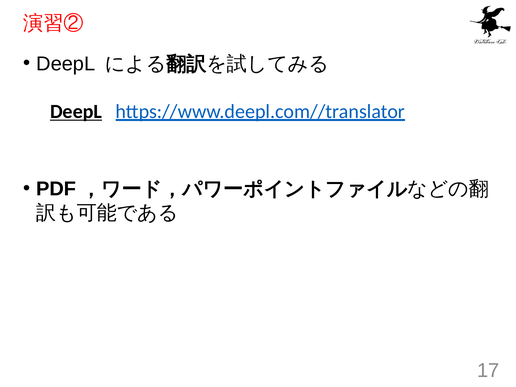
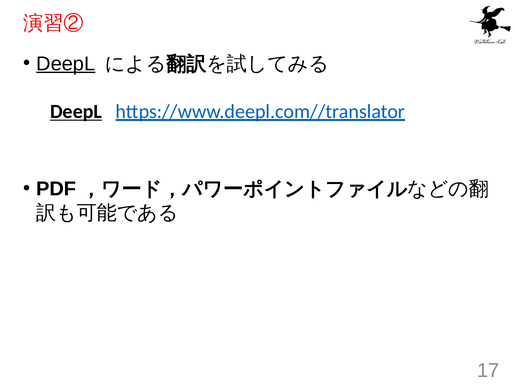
DeepL underline: none -> present (66, 64)
